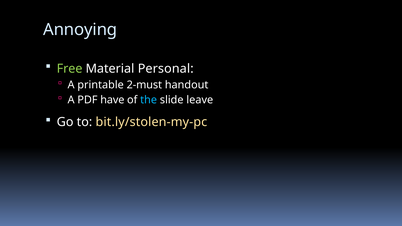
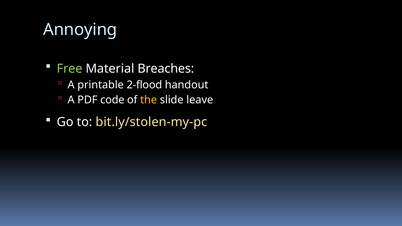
Personal: Personal -> Breaches (166, 69)
2-must: 2-must -> 2-flood (144, 85)
have: have -> code (112, 100)
the colour: light blue -> yellow (149, 100)
